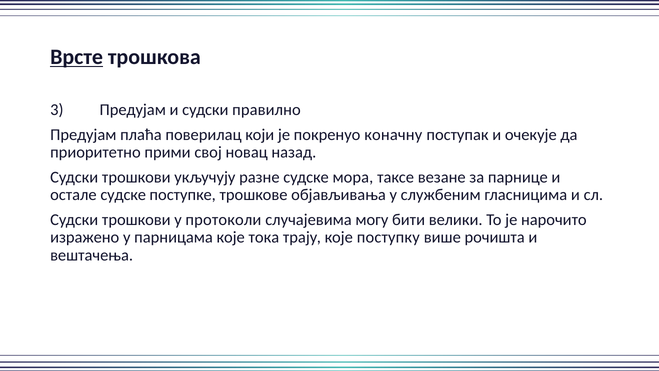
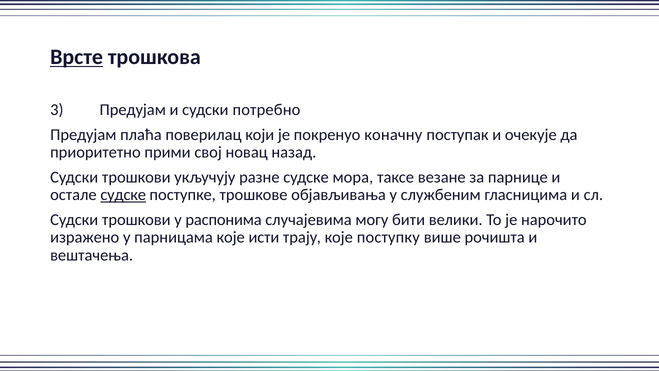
правилно: правилно -> потребно (266, 110)
судске underline: none -> present (123, 195)
протоколи: протоколи -> распонима (224, 219)
тока: тока -> исти (264, 237)
